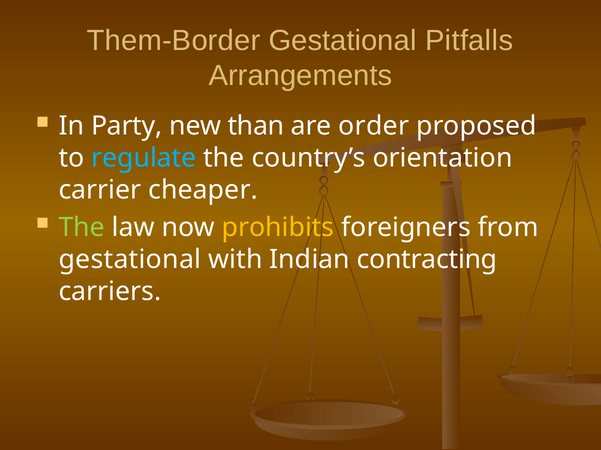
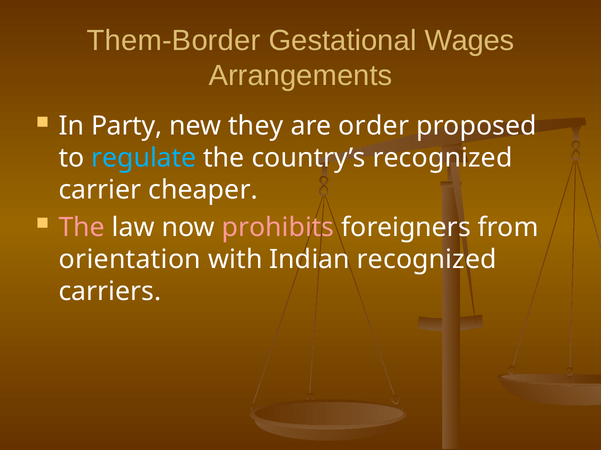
Pitfalls: Pitfalls -> Wages (469, 41)
than: than -> they (256, 126)
country’s orientation: orientation -> recognized (443, 158)
The colour: light green -> pink (82, 228)
prohibits colour: yellow -> pink (278, 228)
gestational: gestational -> orientation (130, 260)
Indian contracting: contracting -> recognized (427, 260)
